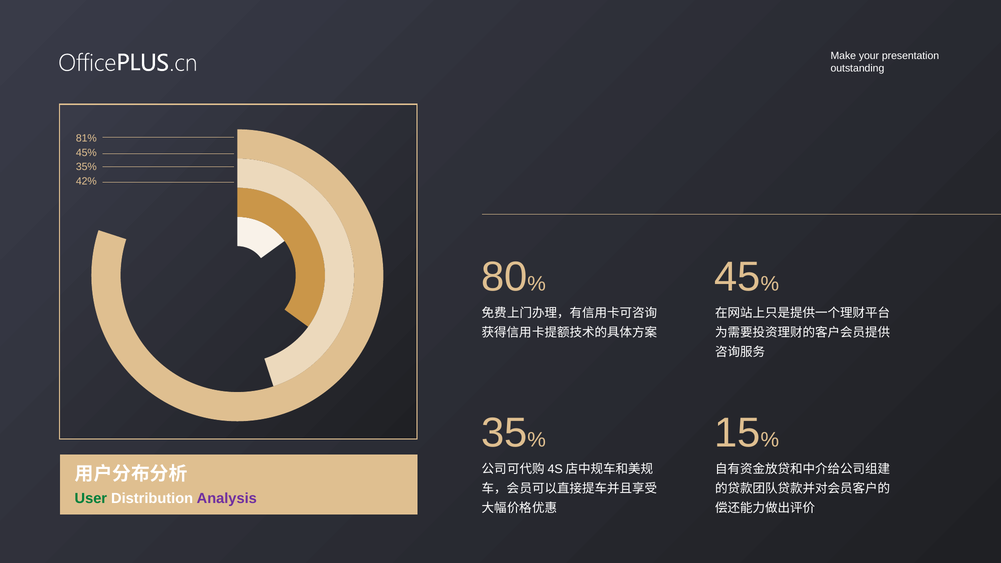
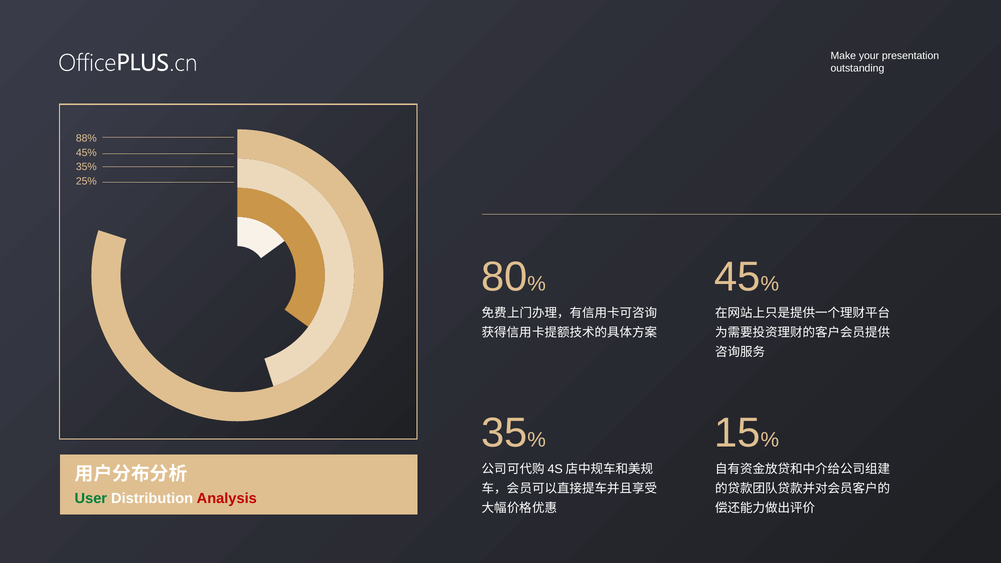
81%: 81% -> 88% (86, 138)
42%: 42% -> 25% (86, 181)
Analysis colour: purple -> red (227, 498)
